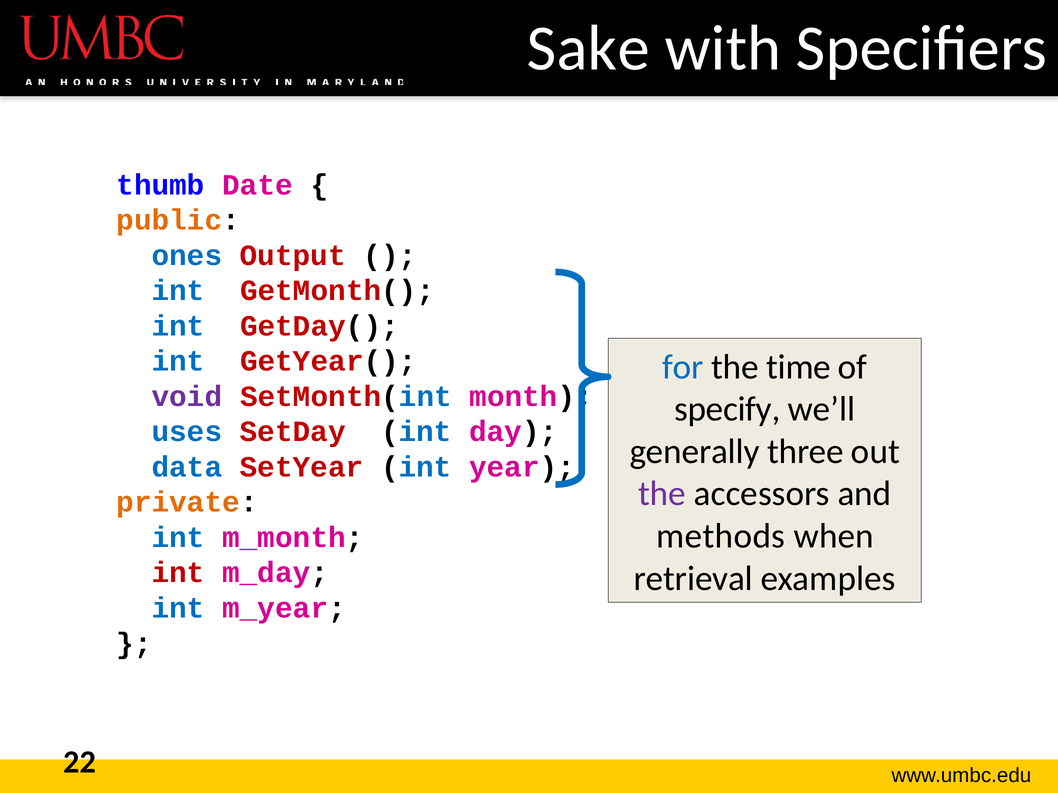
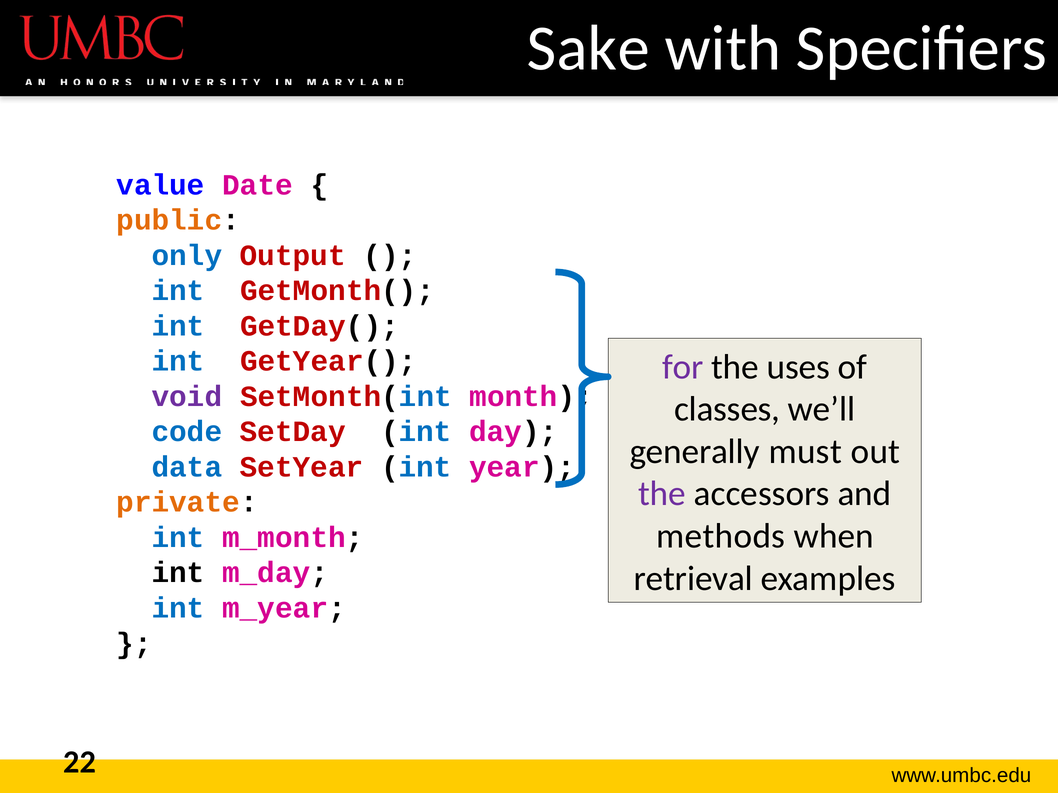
thumb: thumb -> value (160, 185)
ones: ones -> only (187, 256)
for colour: blue -> purple (683, 367)
time: time -> uses (799, 367)
specify: specify -> classes (727, 410)
uses: uses -> code (187, 432)
three: three -> must (805, 452)
int colour: red -> black (178, 573)
